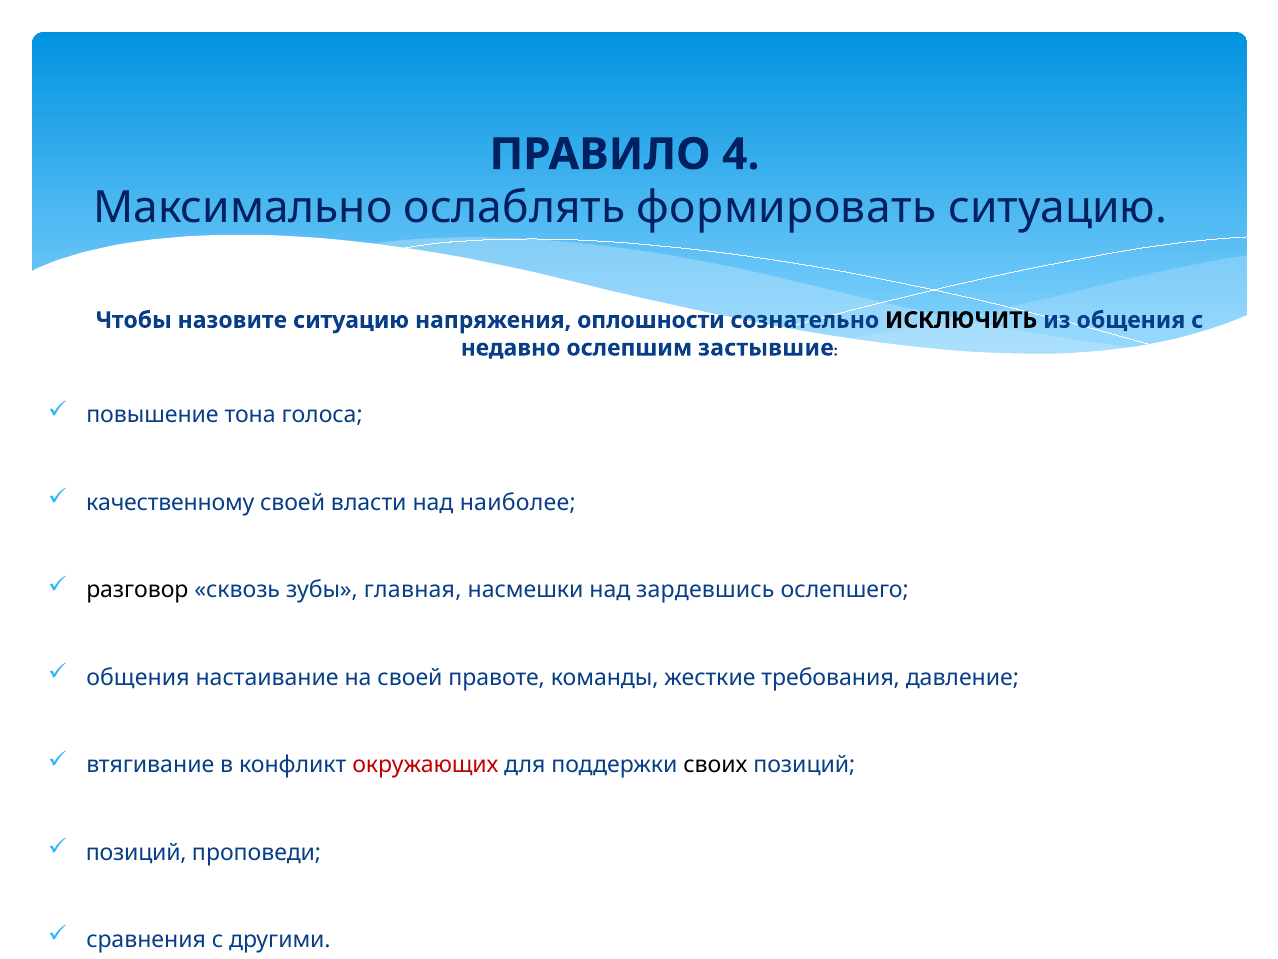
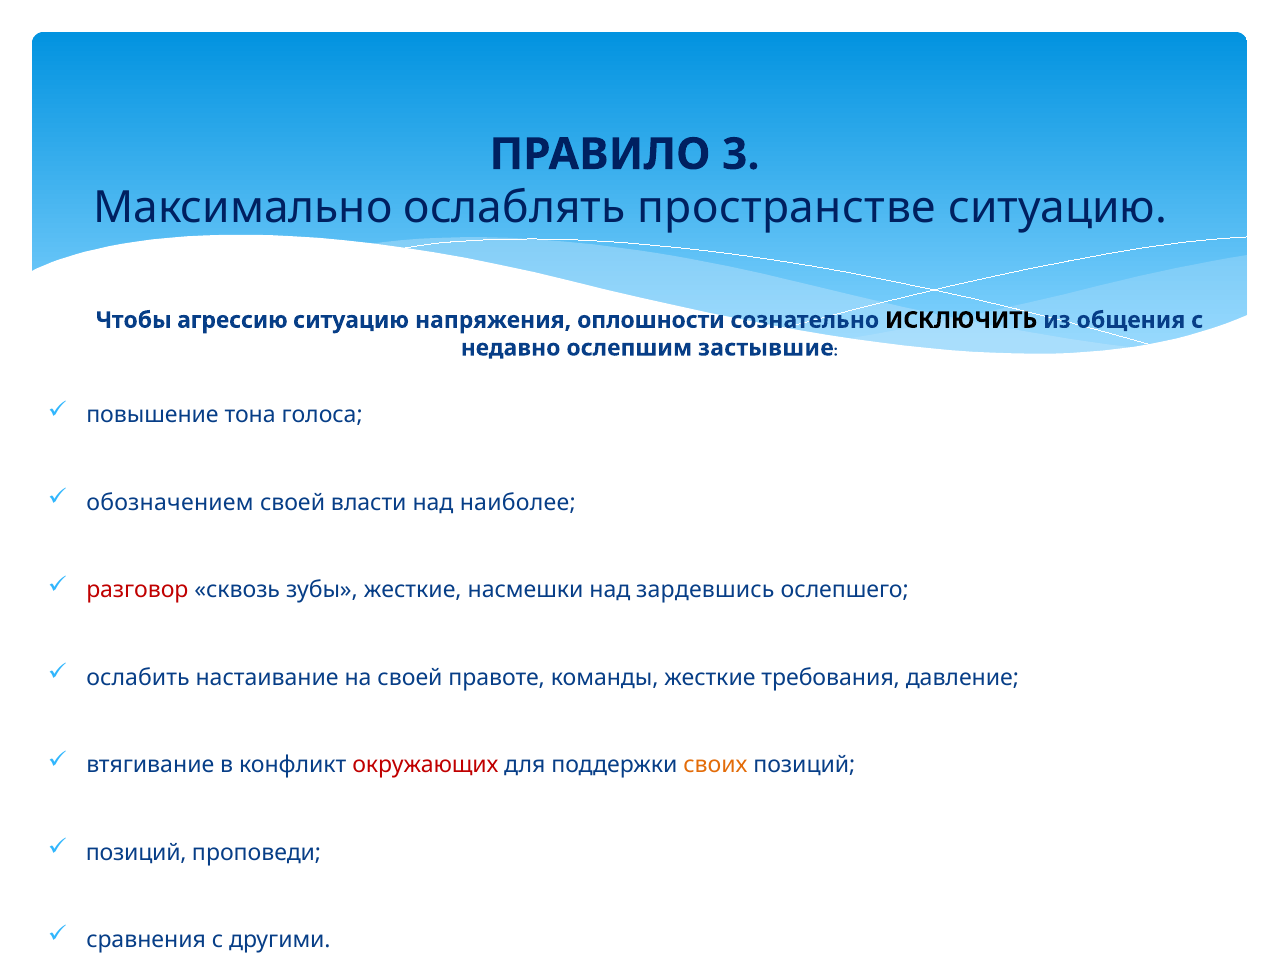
4: 4 -> 3 (741, 154)
формировать: формировать -> пространстве (787, 208)
назовите: назовите -> агрессию (232, 320)
качественному: качественному -> обозначением (170, 502)
разговор colour: black -> red (137, 590)
зубы главная: главная -> жесткие (413, 590)
общения: общения -> ослабить (138, 677)
своих colour: black -> orange (715, 765)
